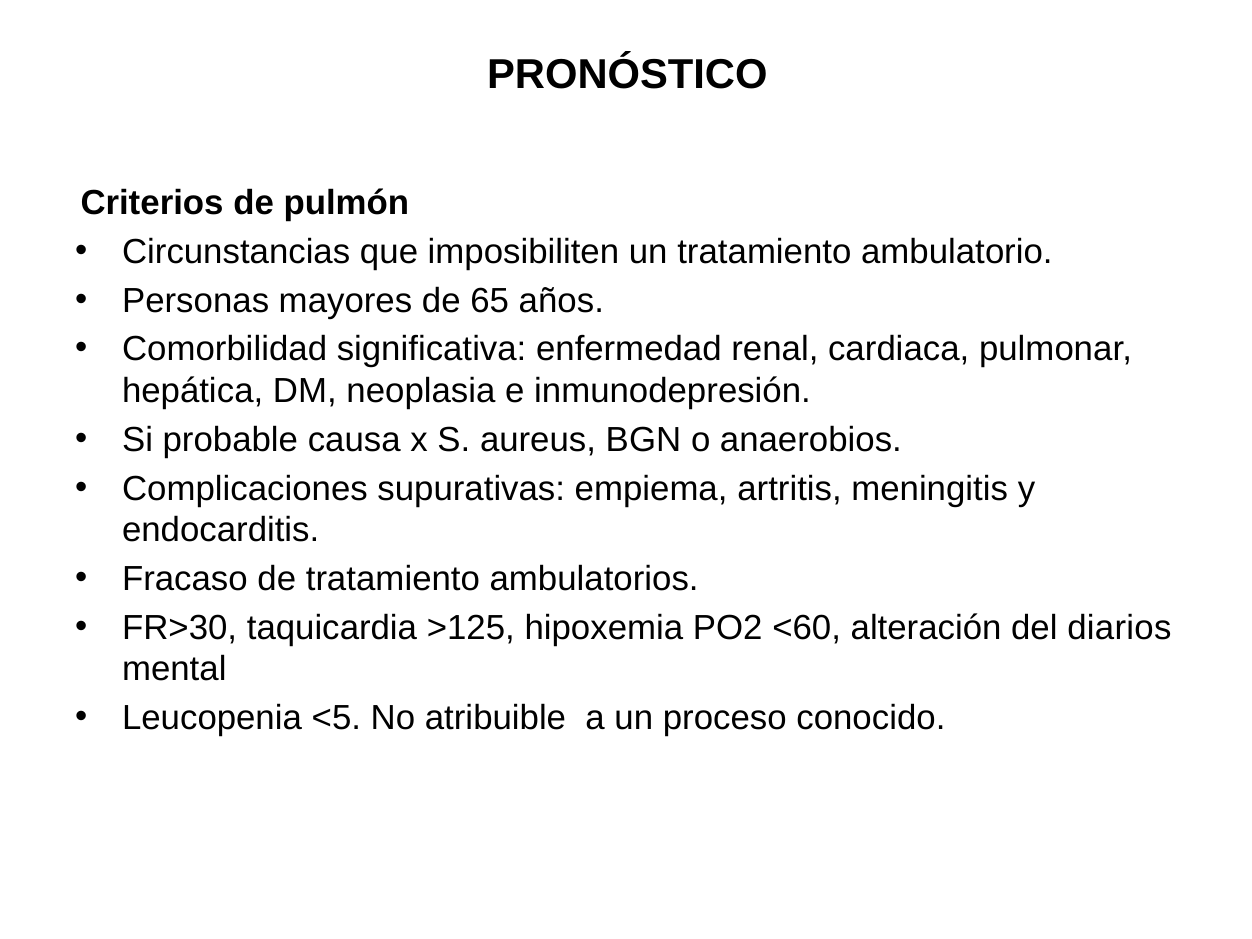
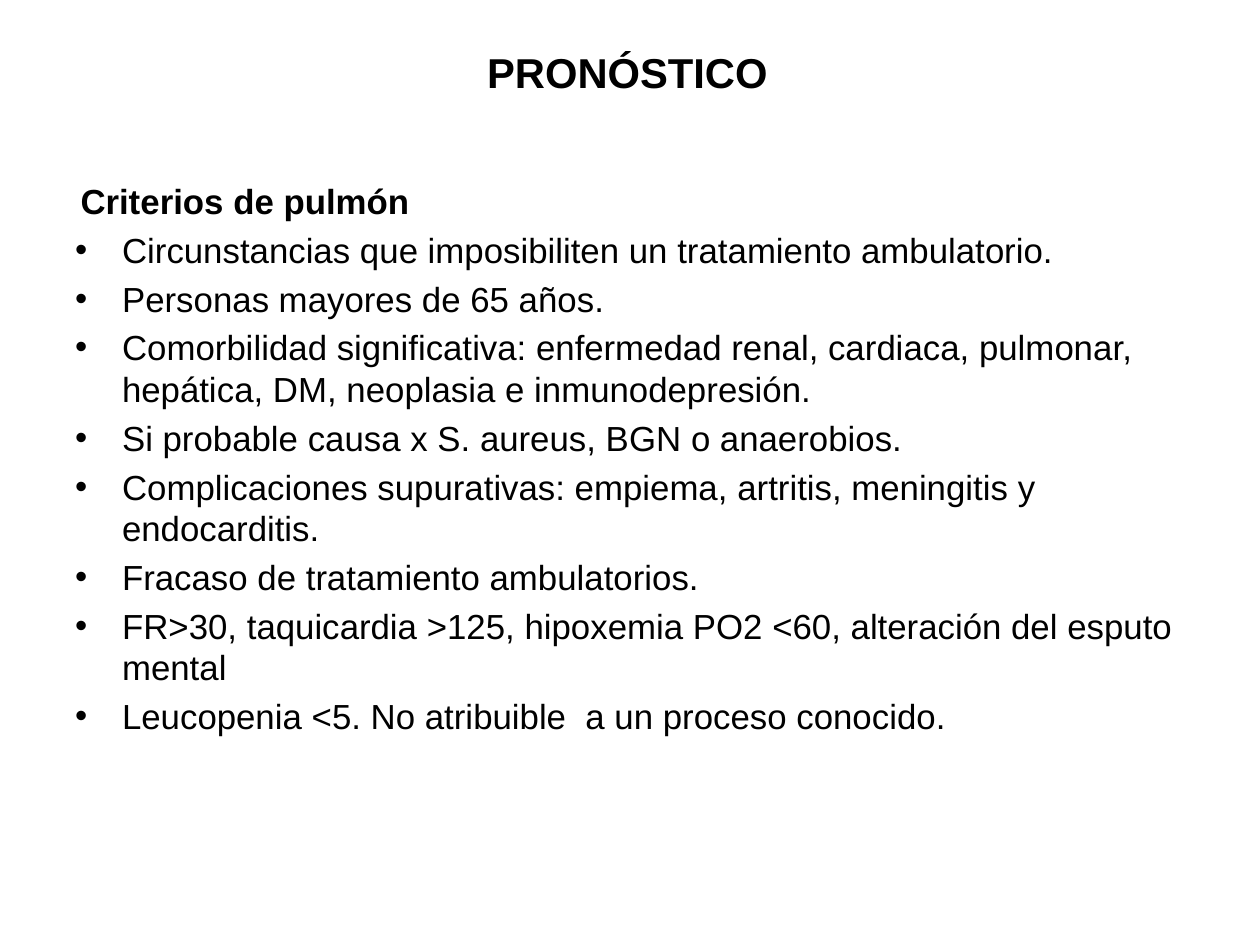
diarios: diarios -> esputo (1120, 628)
